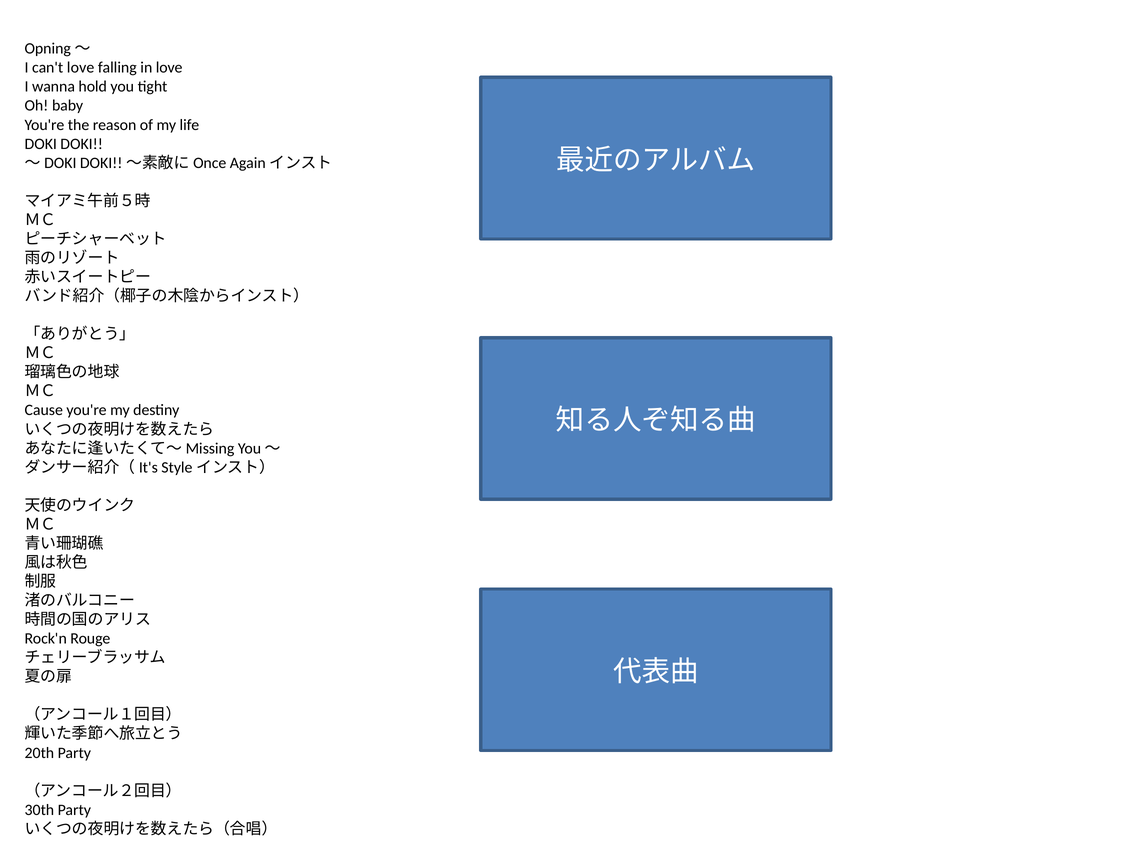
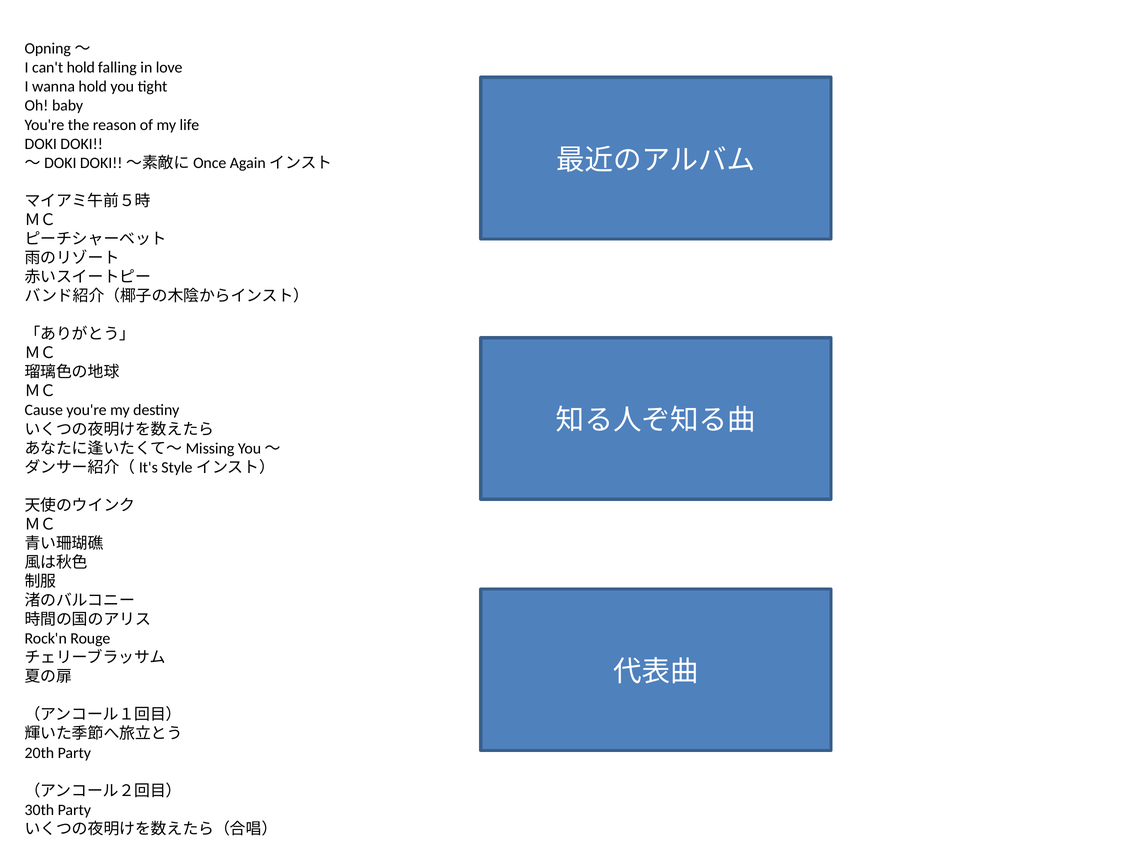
can't love: love -> hold (81, 68)
